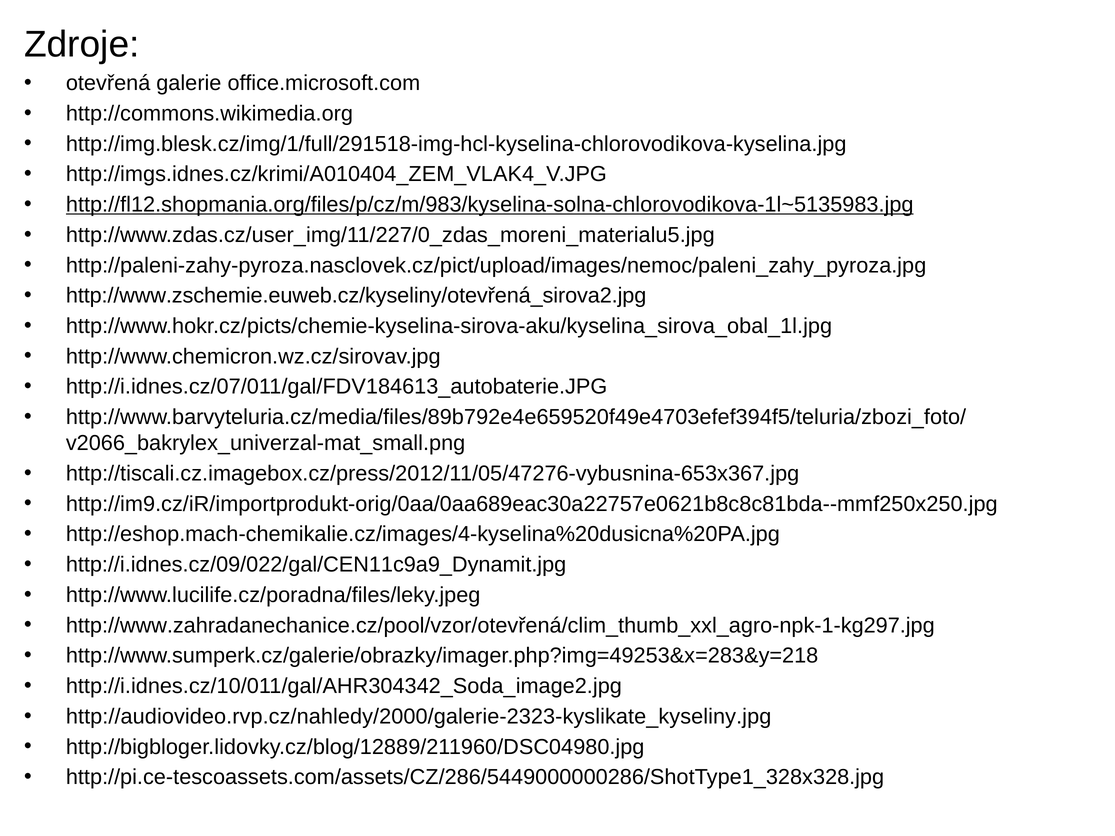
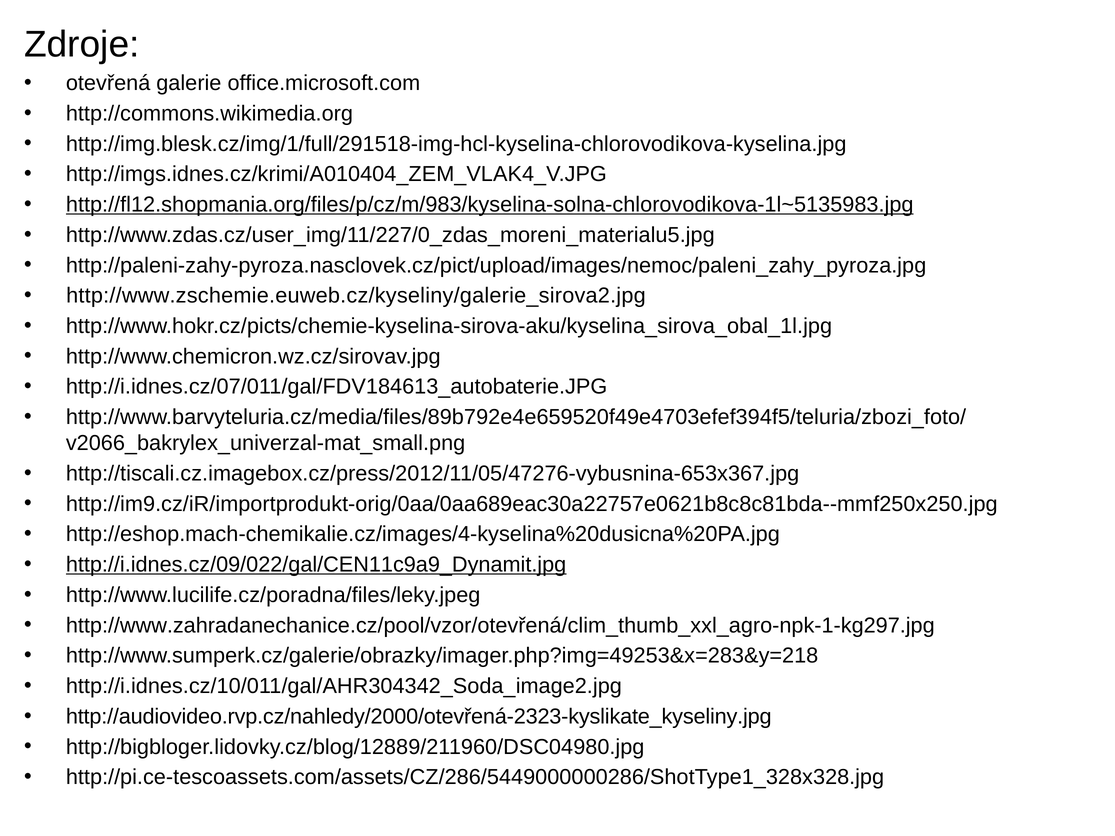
http://www.zschemie.euweb.cz/kyseliny/otevřená_sirova2.jpg: http://www.zschemie.euweb.cz/kyseliny/otevřená_sirova2.jpg -> http://www.zschemie.euweb.cz/kyseliny/galerie_sirova2.jpg (356, 296)
http://i.idnes.cz/09/022/gal/CEN11c9a9_Dynamit.jpg underline: none -> present (316, 565)
http://audiovideo.rvp.cz/nahledy/2000/galerie-2323-kyslikate_kyseliny.jpg: http://audiovideo.rvp.cz/nahledy/2000/galerie-2323-kyslikate_kyseliny.jpg -> http://audiovideo.rvp.cz/nahledy/2000/otevřená-2323-kyslikate_kyseliny.jpg (419, 717)
